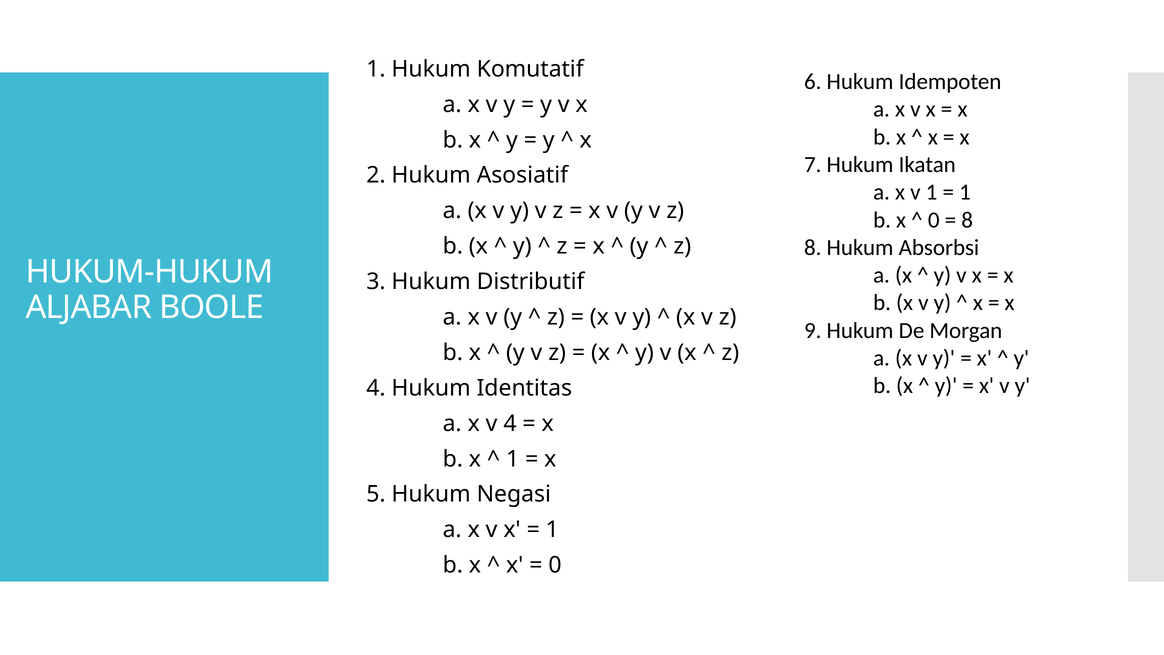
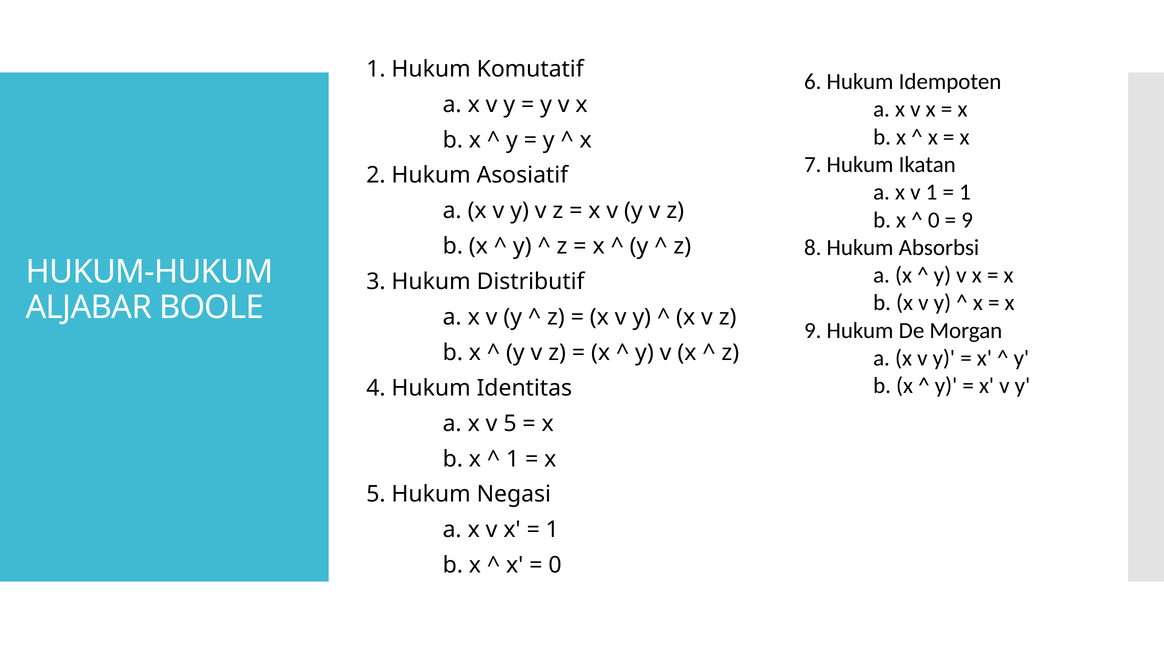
8: 8 -> 9 (967, 220)
v 4: 4 -> 5 (510, 423)
